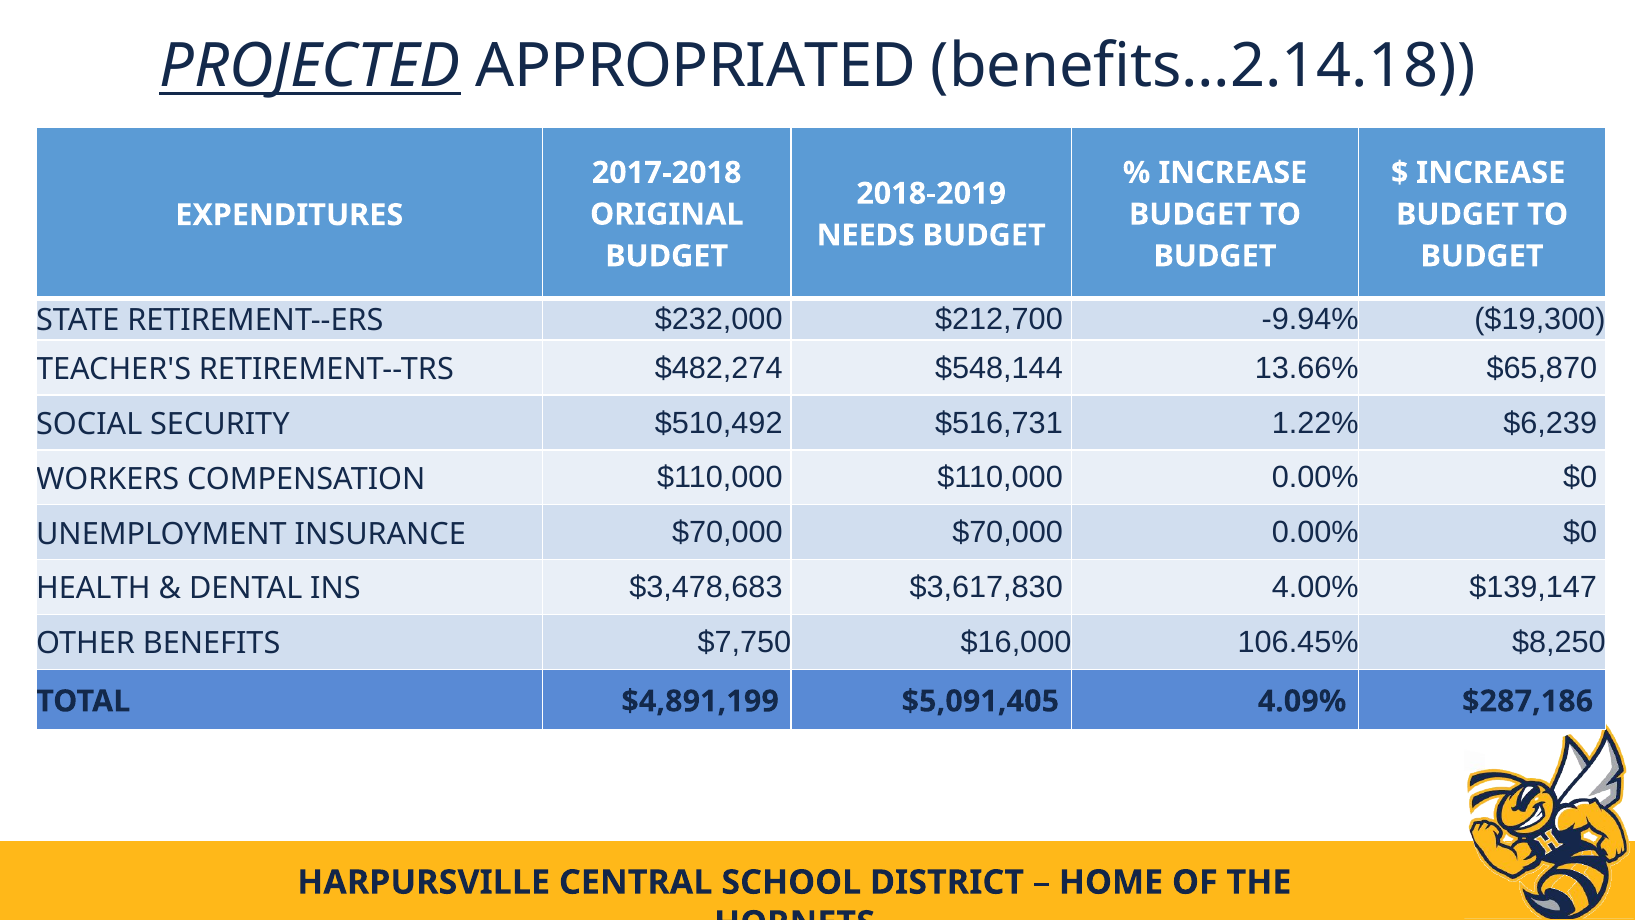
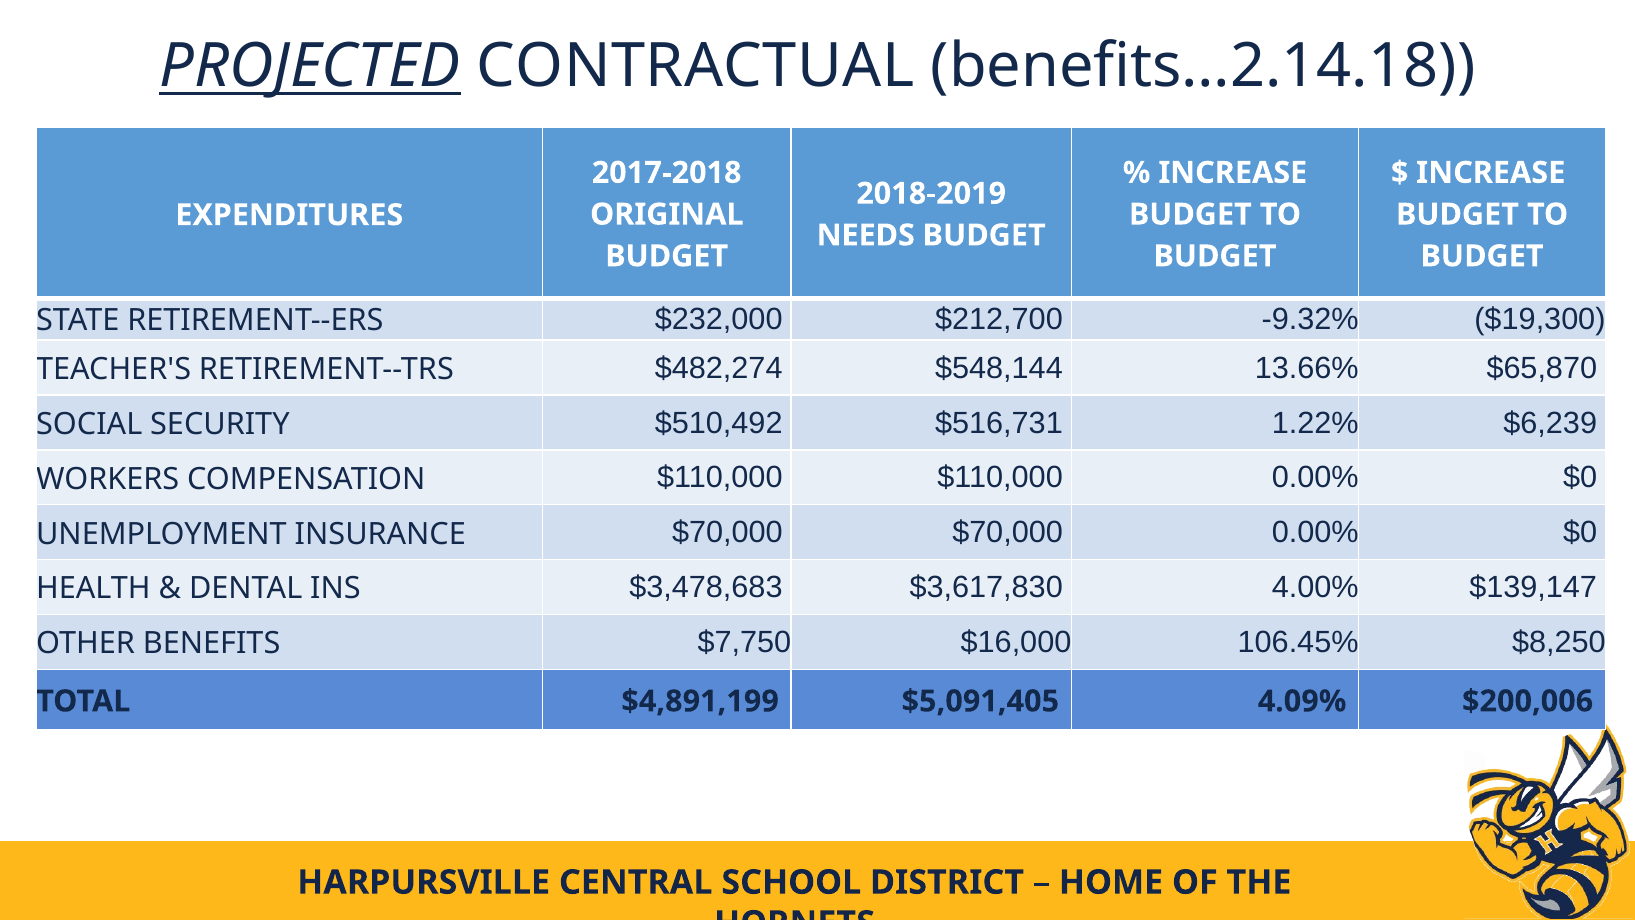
APPROPRIATED: APPROPRIATED -> CONTRACTUAL (696, 66)
-9.94%: -9.94% -> -9.32% (1310, 320)
$287,186: $287,186 -> $200,006 (1528, 701)
